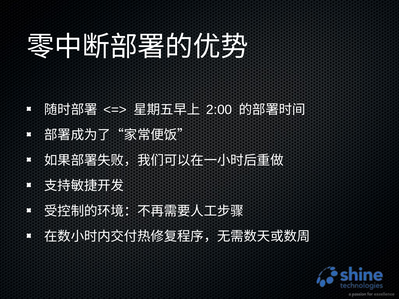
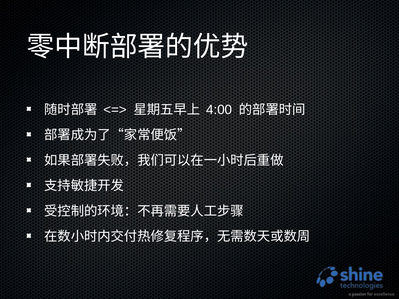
2:00: 2:00 -> 4:00 (219, 110)
